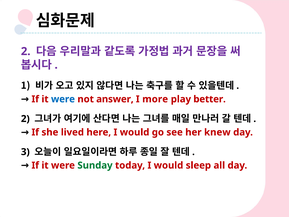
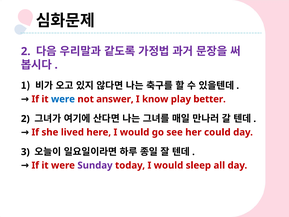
more: more -> know (155, 99)
knew: knew -> could (217, 132)
Sunday colour: green -> purple (95, 165)
